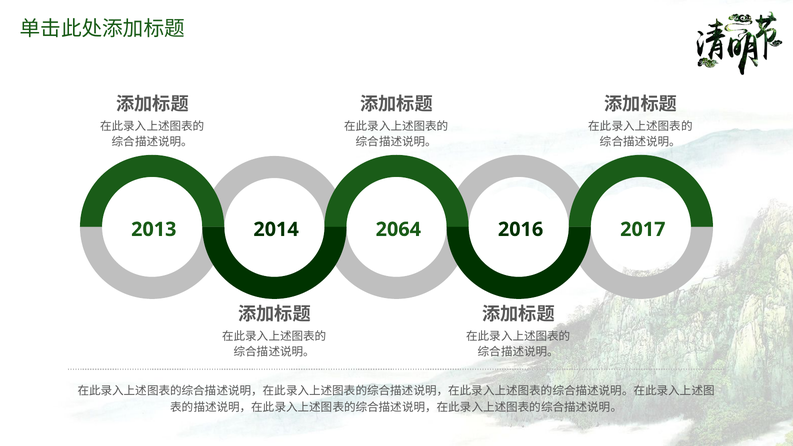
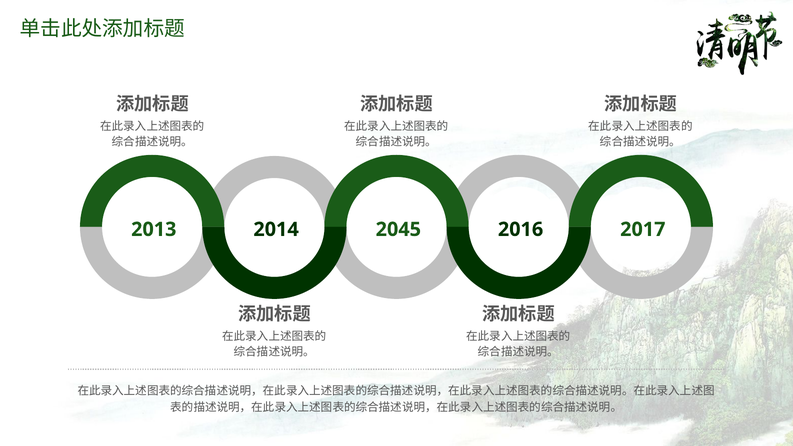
2064: 2064 -> 2045 (398, 229)
